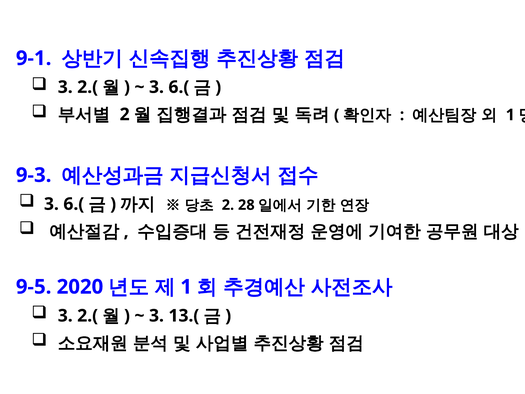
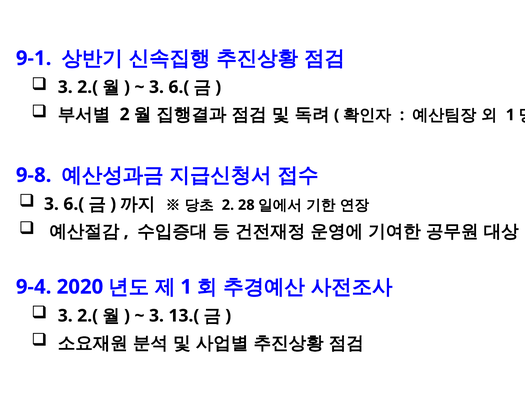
9-3: 9-3 -> 9-8 (34, 175)
9-5: 9-5 -> 9-4 (34, 287)
